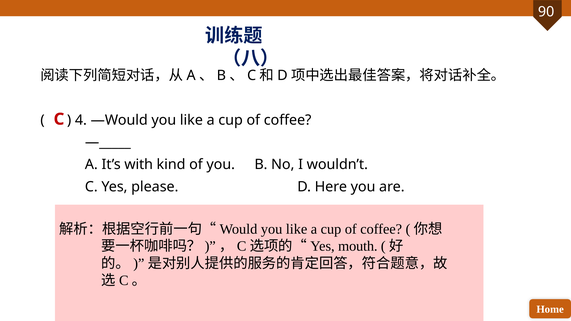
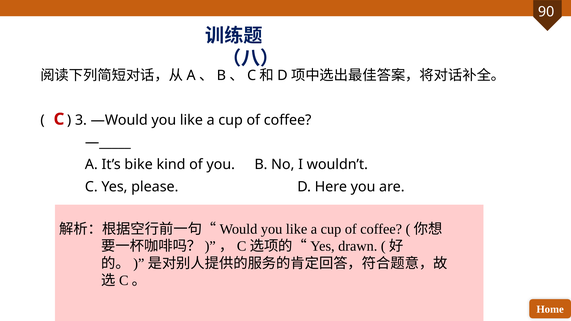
4: 4 -> 3 (81, 120)
with: with -> bike (139, 165)
mouth: mouth -> drawn (358, 246)
